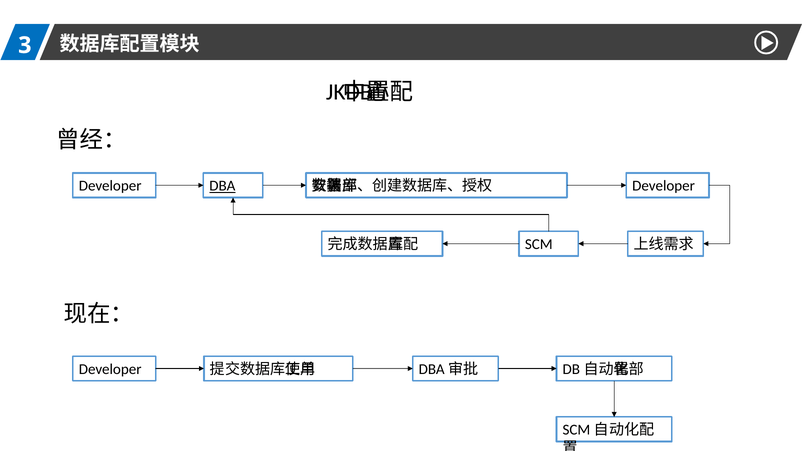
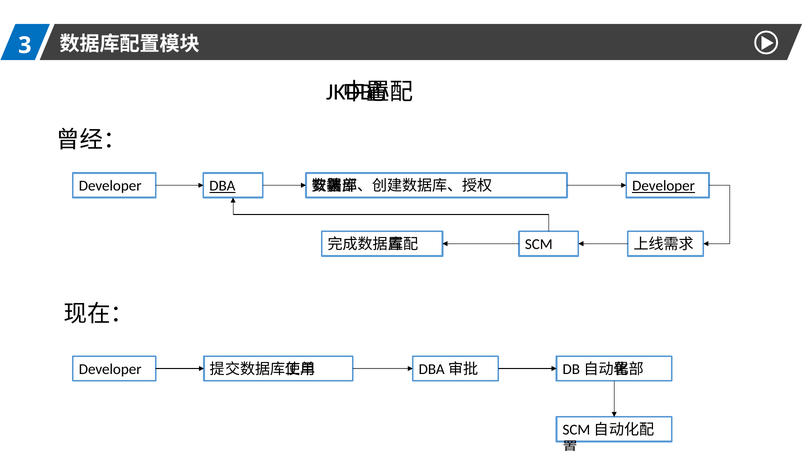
Developer underline: none -> present (664, 186)
